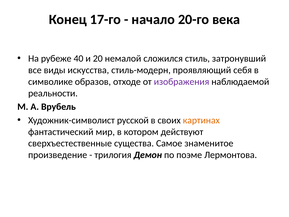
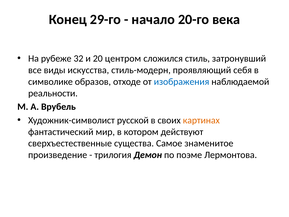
17-го: 17-го -> 29-го (105, 20)
40: 40 -> 32 (78, 58)
немалой: немалой -> центром (123, 58)
изображения colour: purple -> blue (182, 82)
